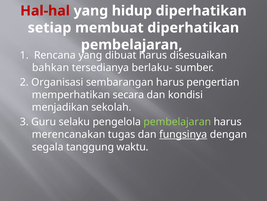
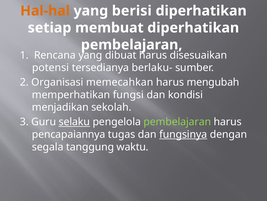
Hal-hal colour: red -> orange (45, 11)
hidup: hidup -> berisi (132, 11)
bahkan: bahkan -> potensi (51, 67)
sembarangan: sembarangan -> memecahkan (120, 82)
pengertian: pengertian -> mengubah (213, 82)
secara: secara -> fungsi (128, 94)
selaku underline: none -> present (74, 121)
merencanakan: merencanakan -> pencapaiannya (69, 134)
